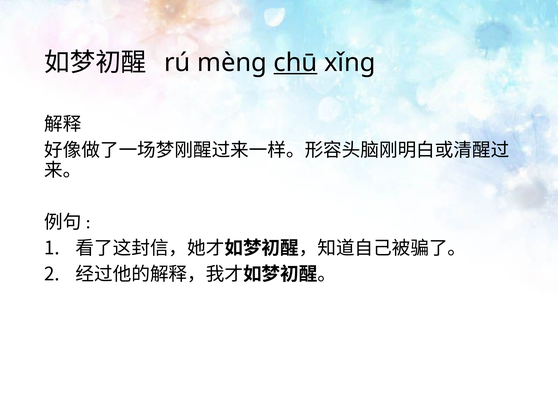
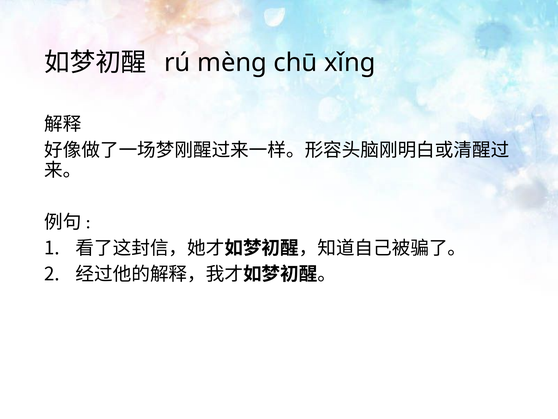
chū underline: present -> none (295, 63)
